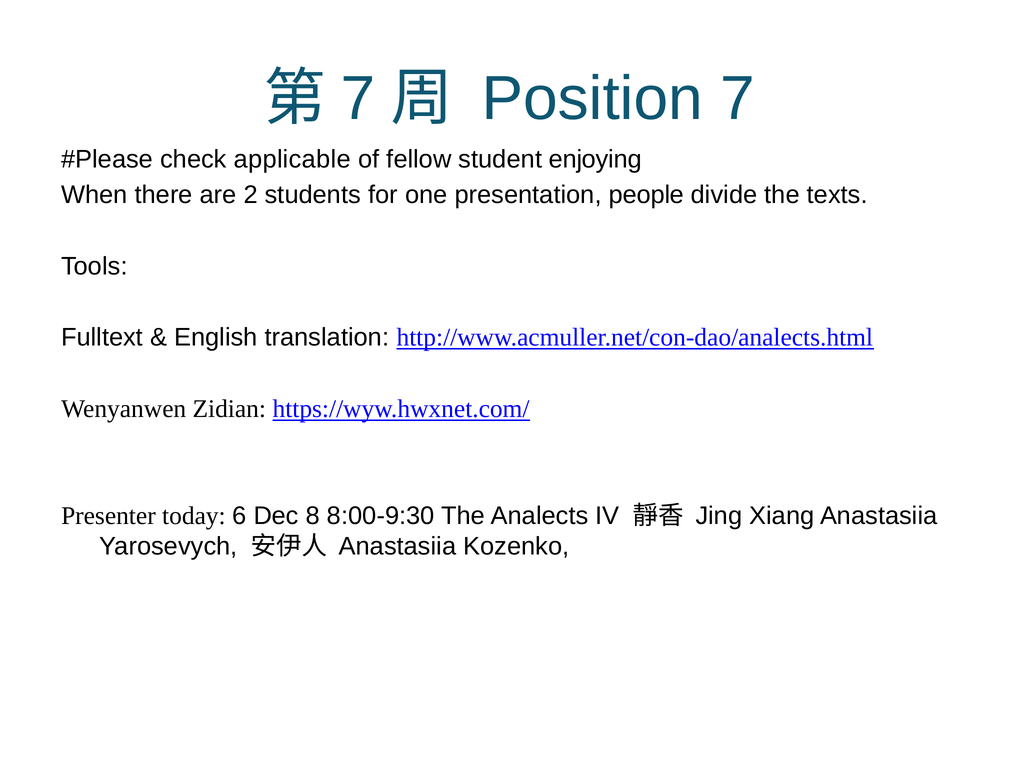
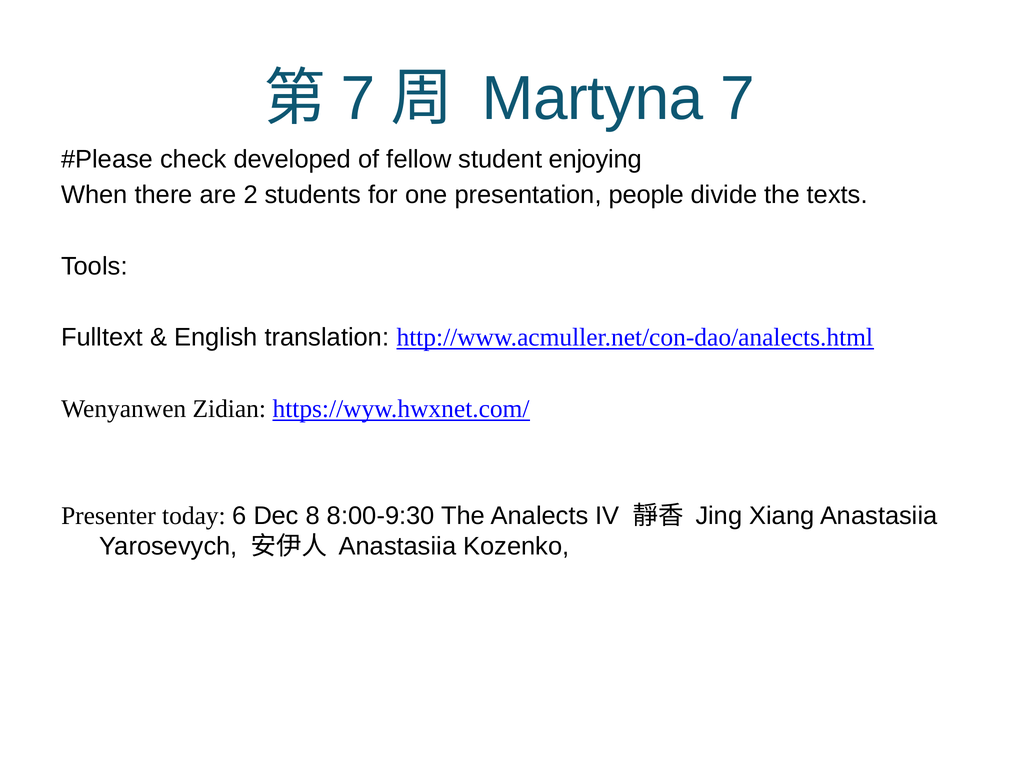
Position: Position -> Martyna (593, 99)
applicable: applicable -> developed (292, 159)
